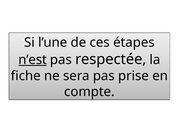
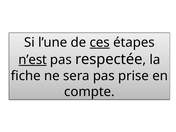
ces underline: none -> present (100, 42)
